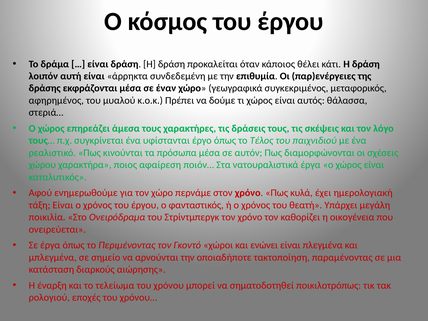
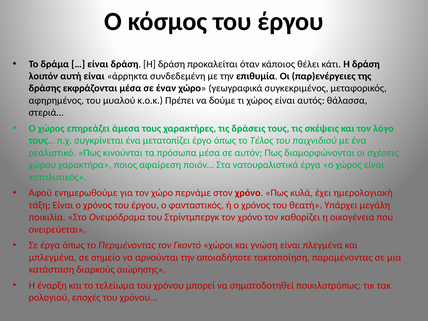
υφίστανται: υφίστανται -> μετατοπίζει (166, 141)
ενώνει: ενώνει -> γνώση (264, 245)
